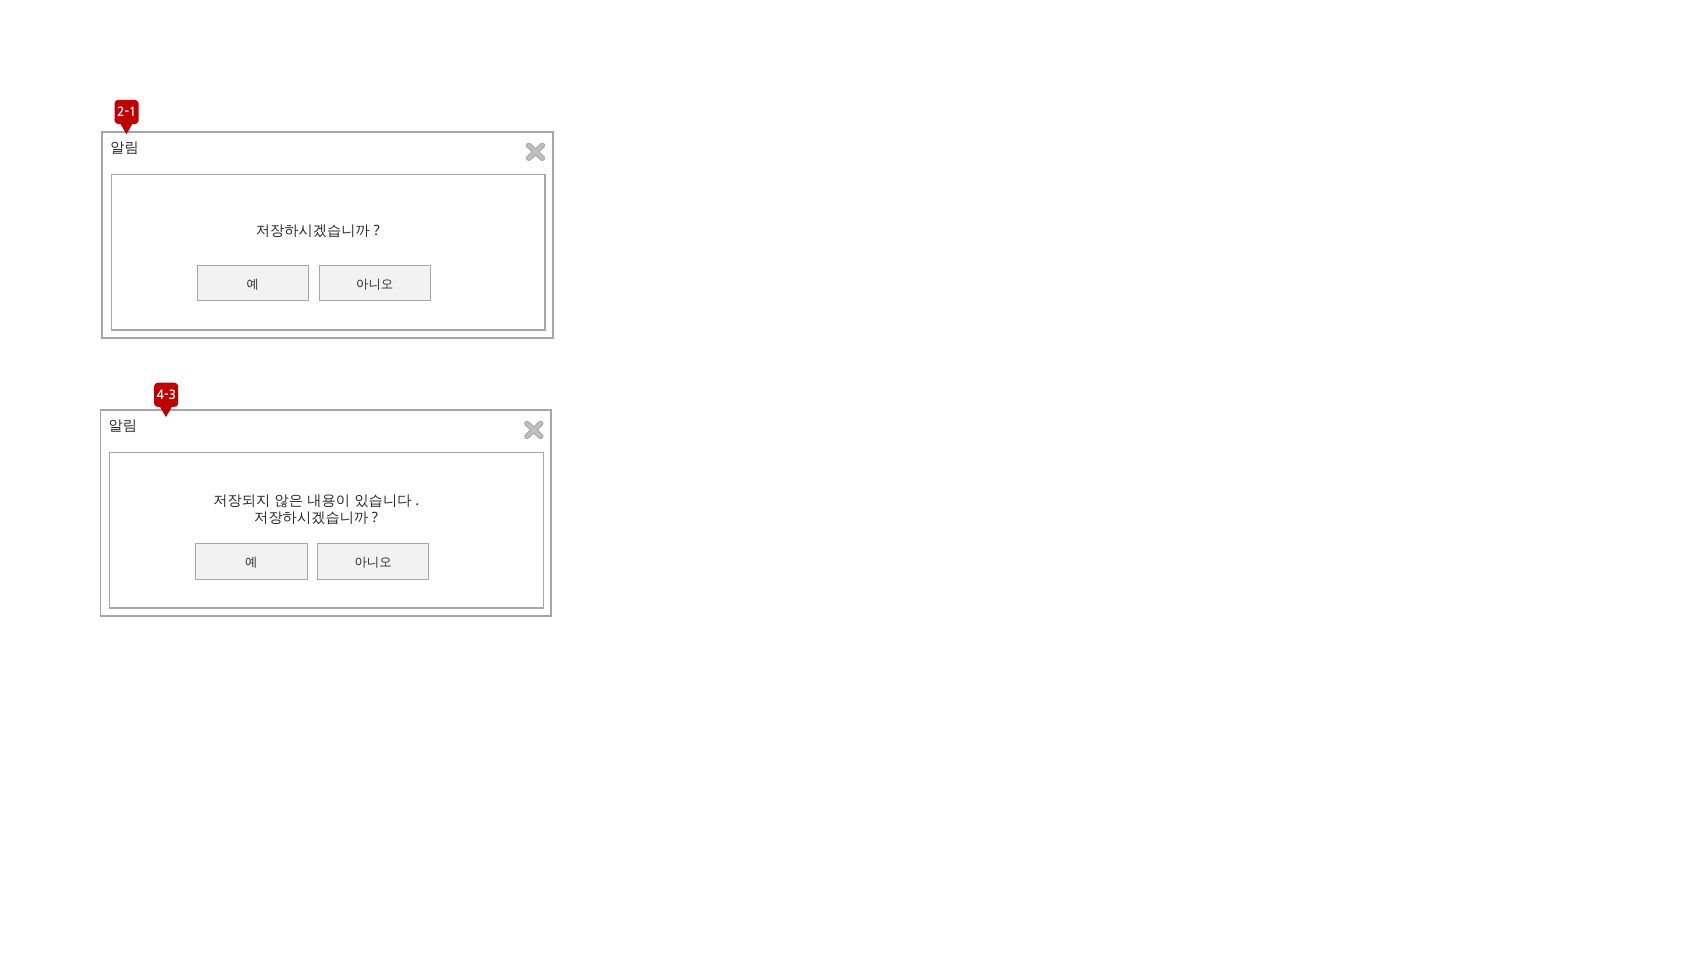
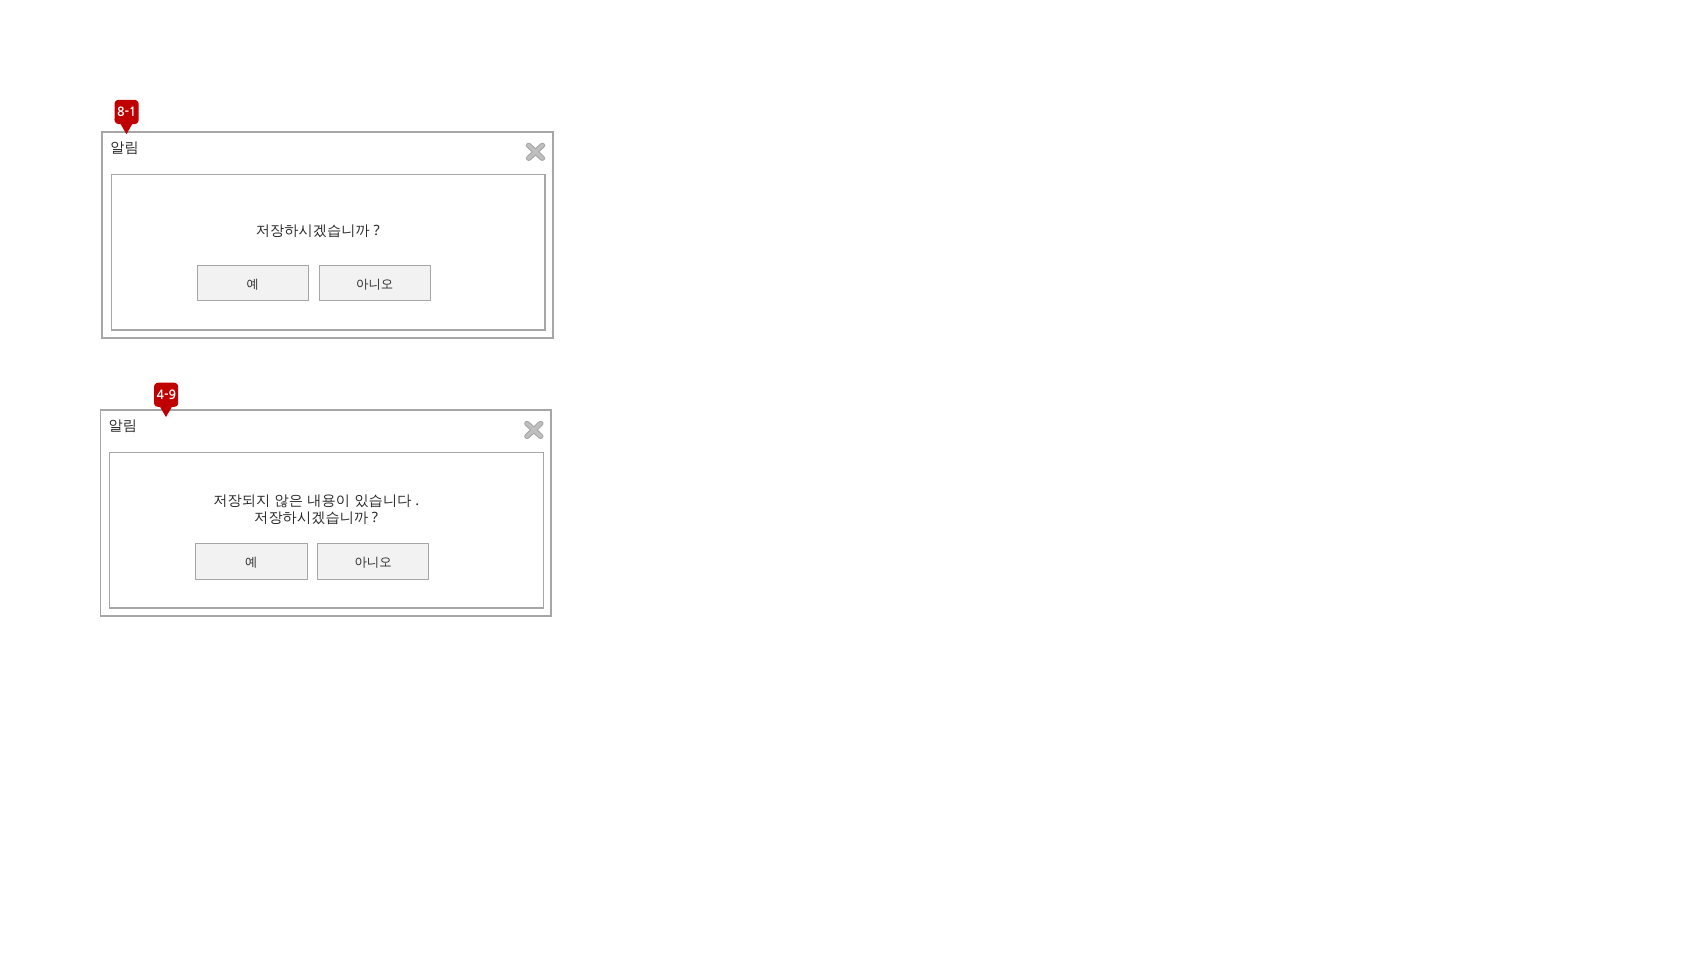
2-1: 2-1 -> 8-1 (127, 113)
4-3: 4-3 -> 4-9 (166, 395)
